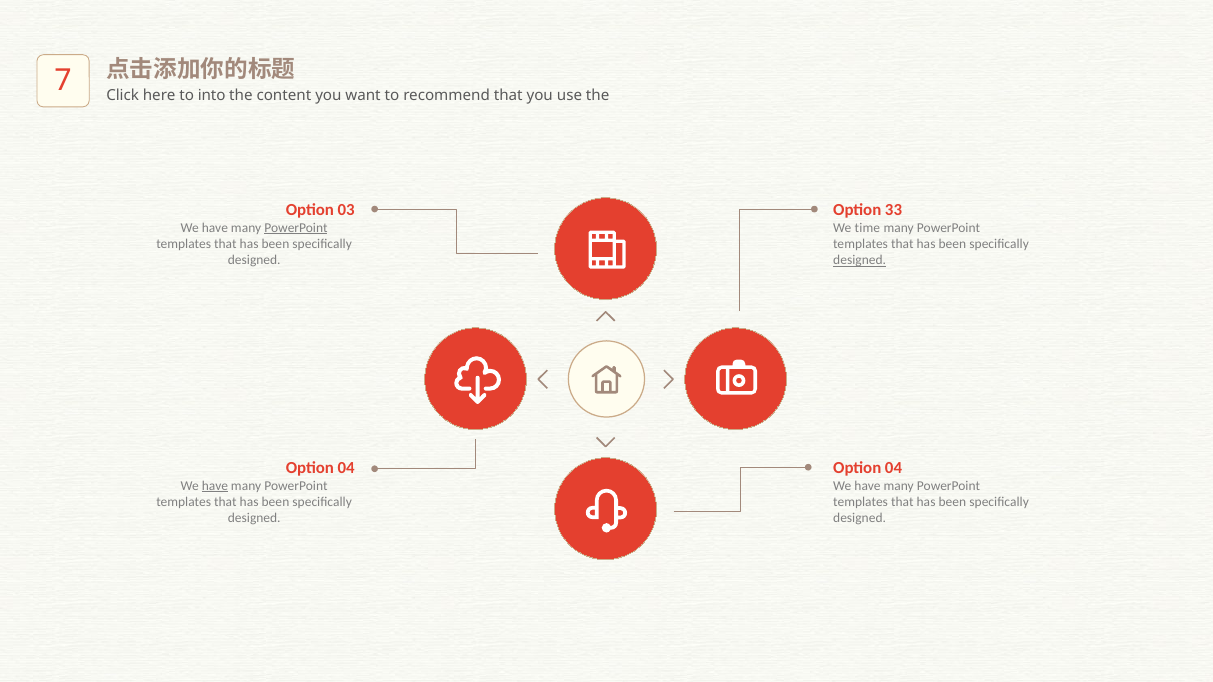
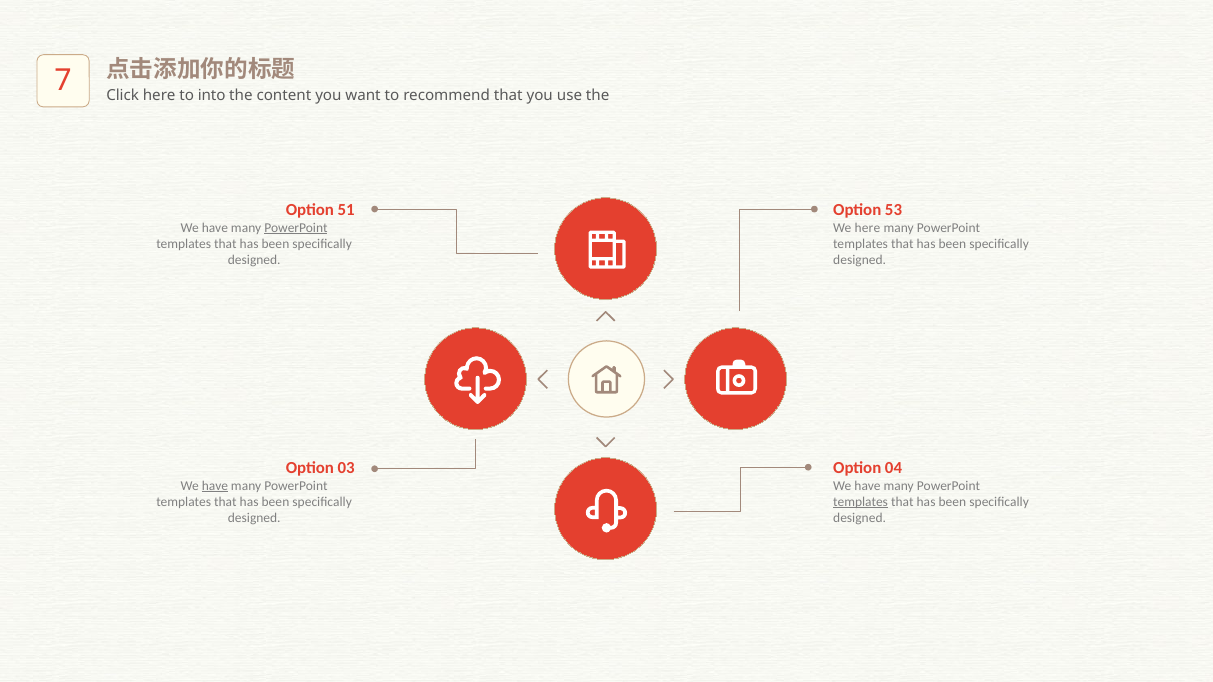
03: 03 -> 51 (346, 210)
33: 33 -> 53 (894, 210)
We time: time -> here (867, 228)
designed underline: present -> none (860, 261)
04: 04 -> 03 (346, 468)
templates underline: none -> present (861, 502)
